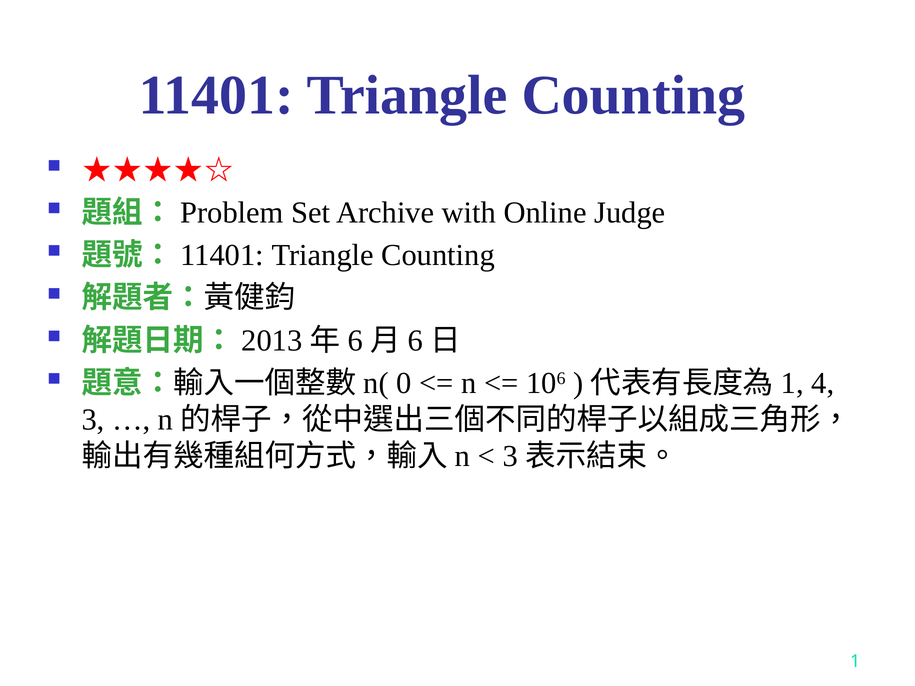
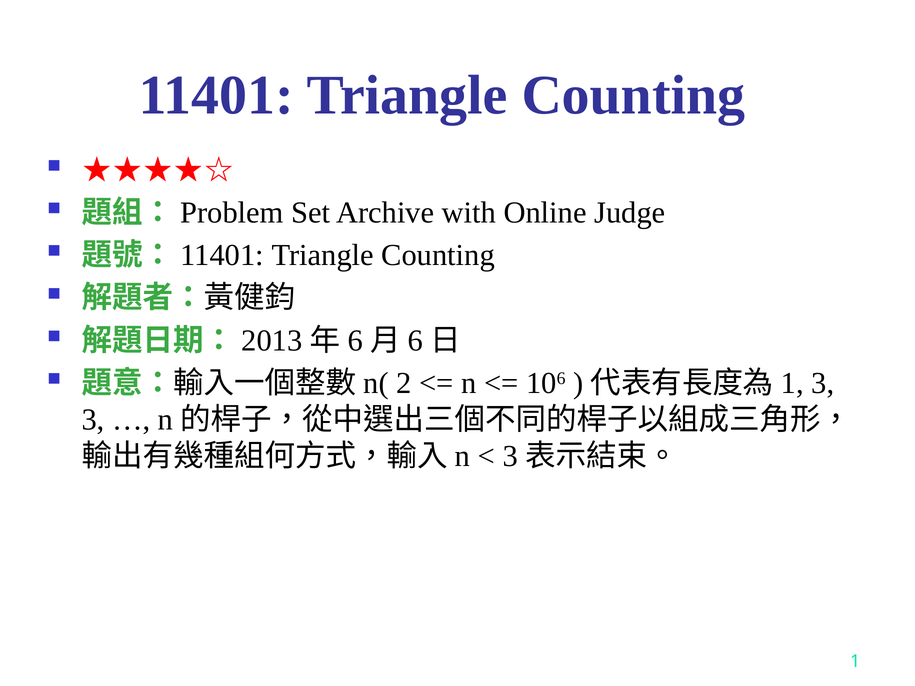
0: 0 -> 2 (404, 383)
4: 4 -> 3 (823, 383)
